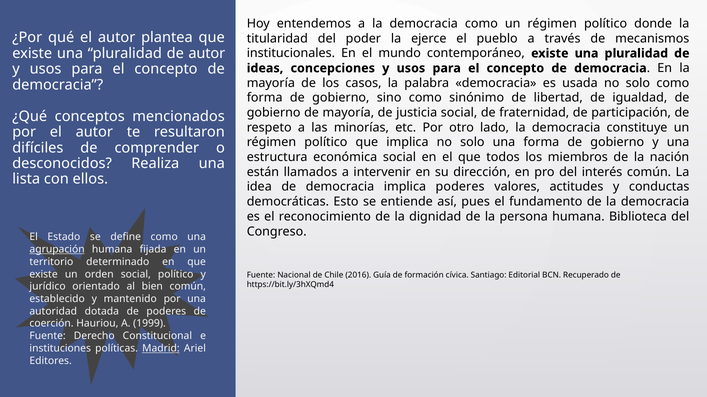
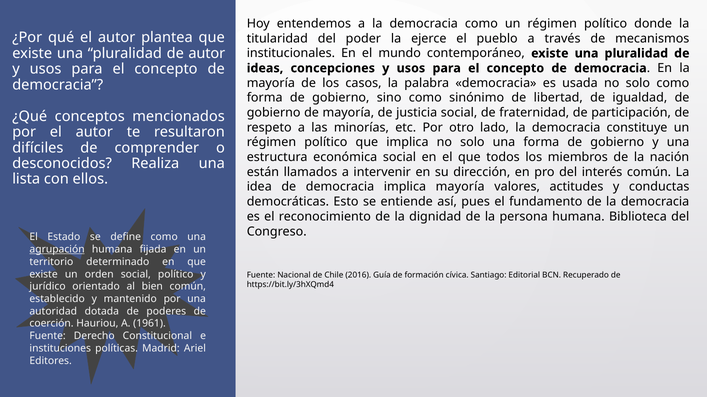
implica poderes: poderes -> mayoría (460, 187)
1999: 1999 -> 1961 (149, 324)
Madrid underline: present -> none (161, 349)
